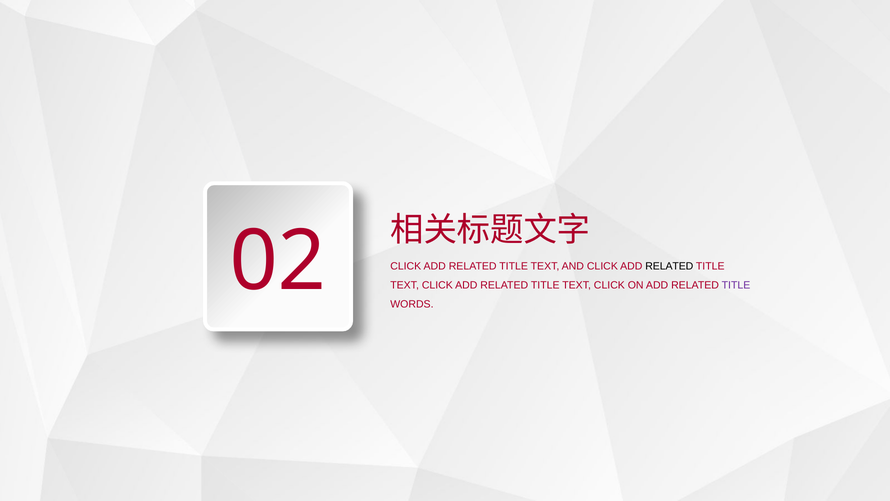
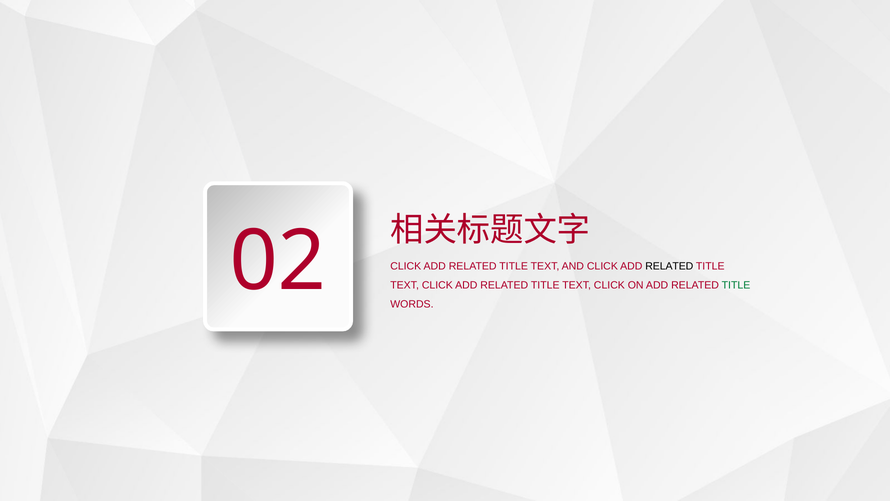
TITLE colour: purple -> green (736, 285)
